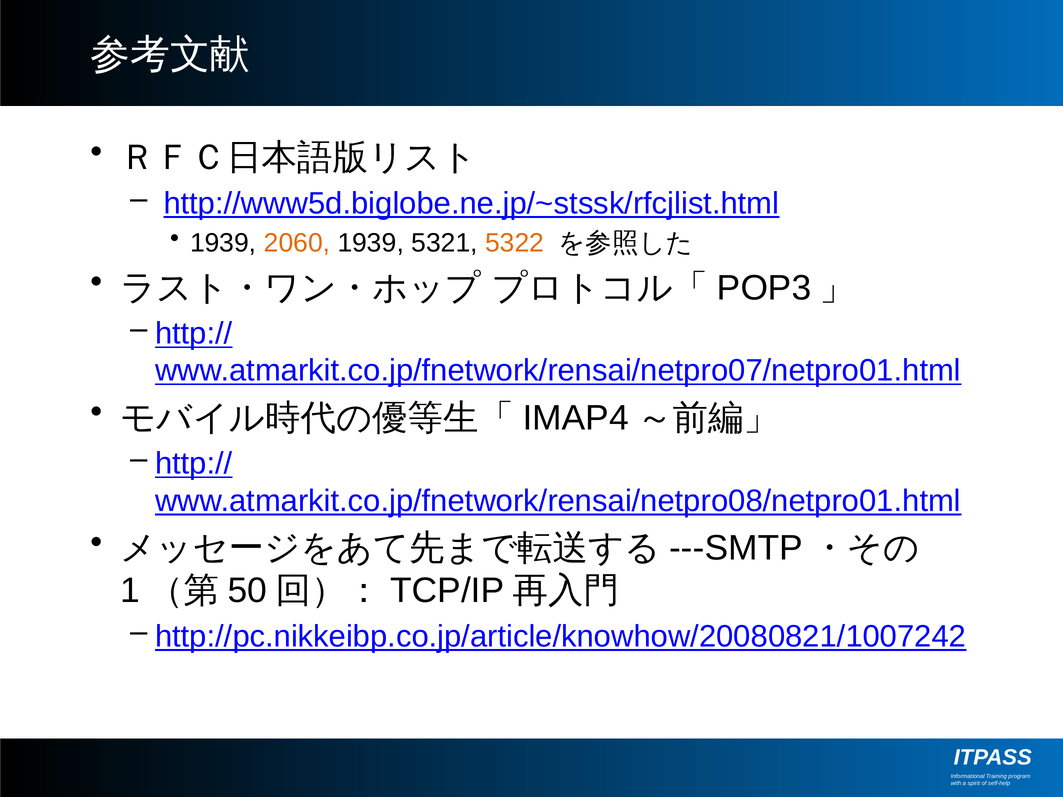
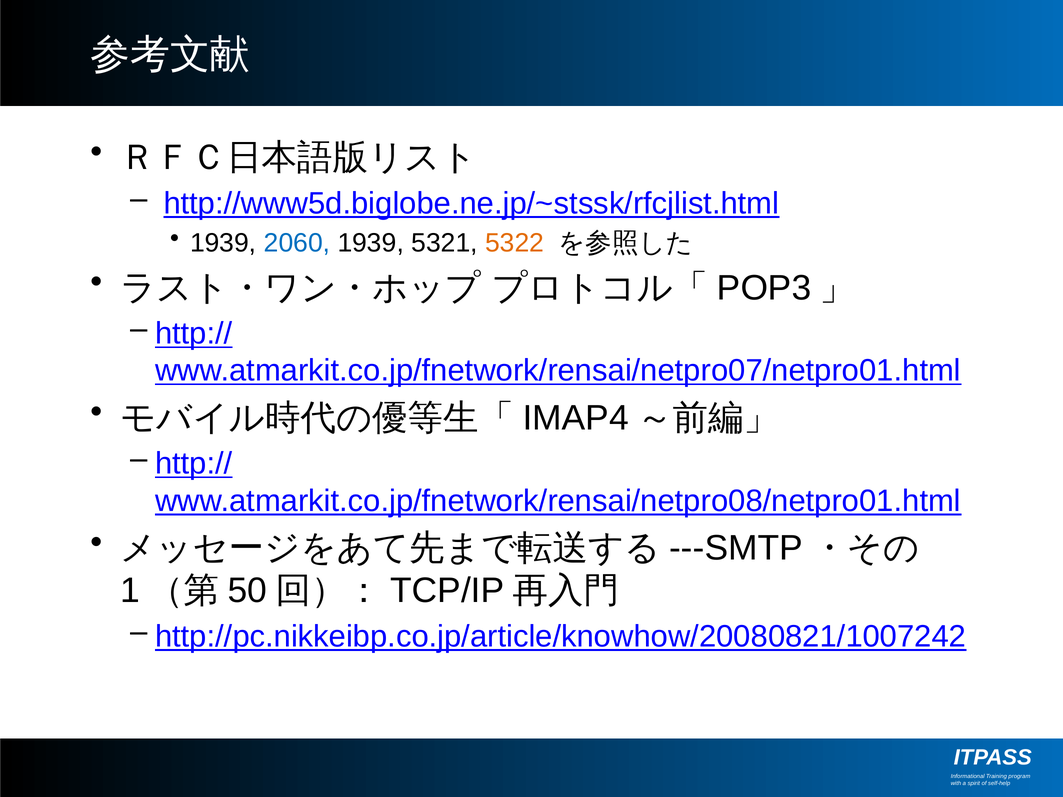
2060 colour: orange -> blue (297, 243)
